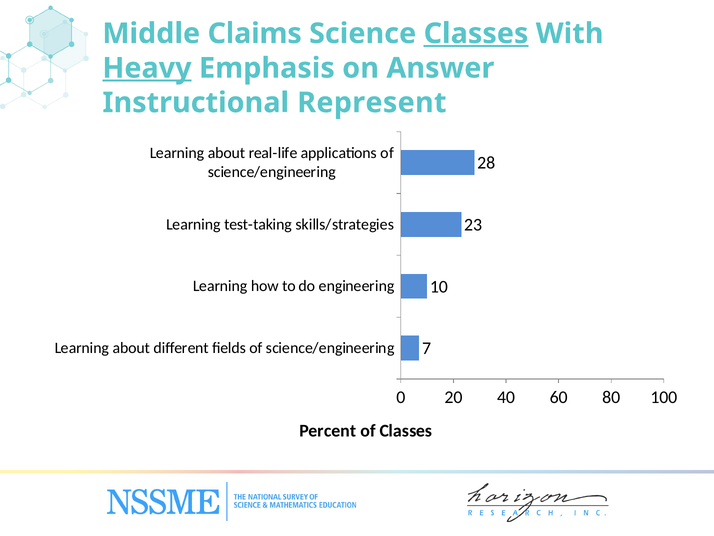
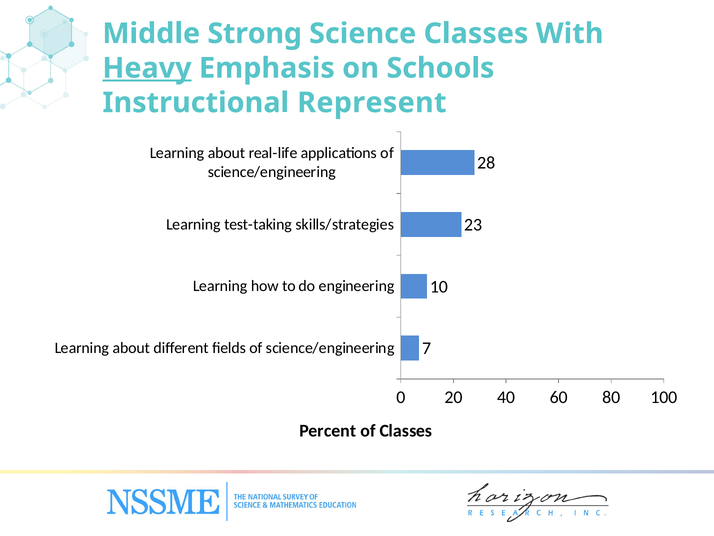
Claims: Claims -> Strong (255, 34)
Classes underline: present -> none (476, 34)
Answer: Answer -> Schools (440, 68)
